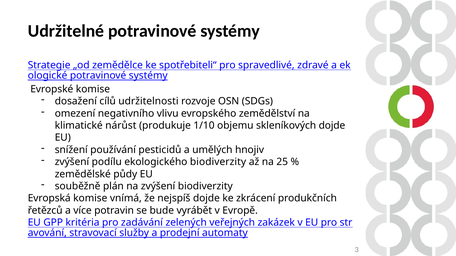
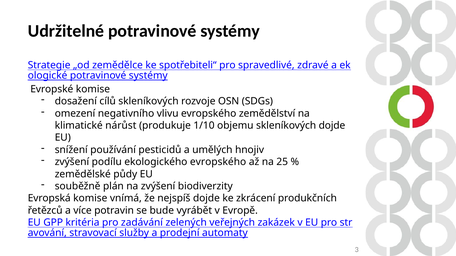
cílů udržitelnosti: udržitelnosti -> skleníkových (148, 101)
ekologického biodiverzity: biodiverzity -> evropského (218, 162)
